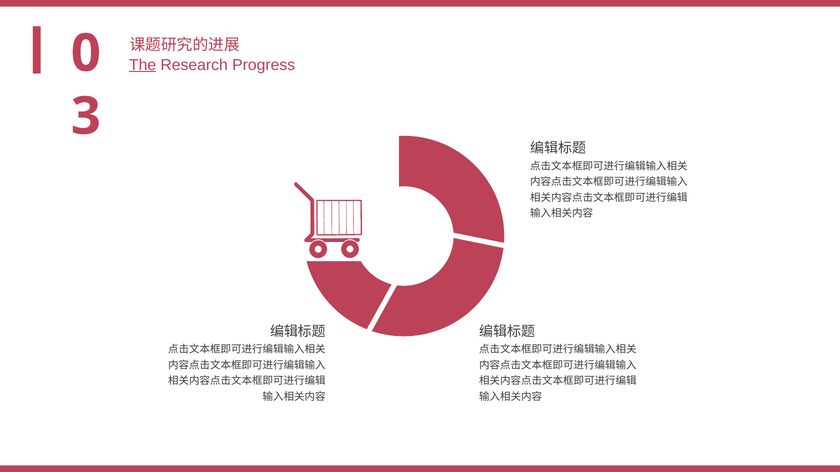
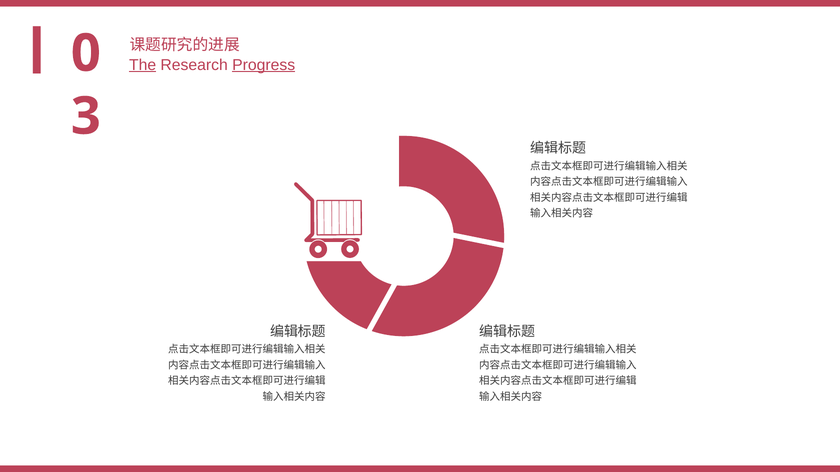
Progress underline: none -> present (264, 65)
